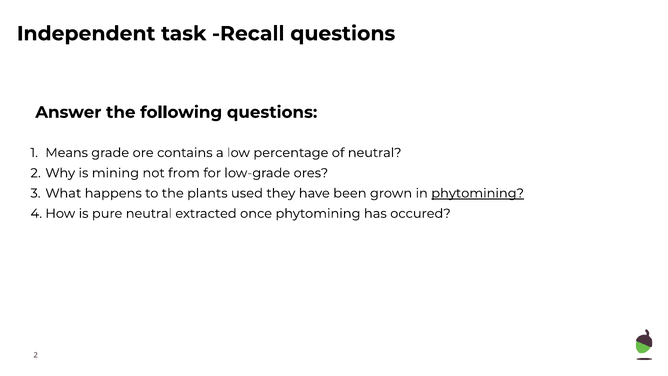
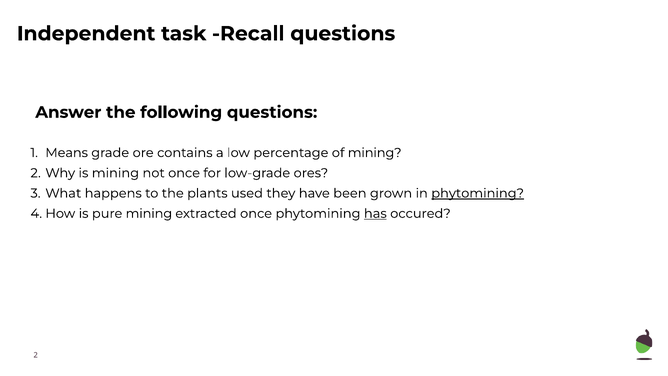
of neutral: neutral -> mining (375, 153)
not from: from -> once (184, 173)
pure neutral: neutral -> mining (149, 213)
has underline: none -> present (375, 213)
